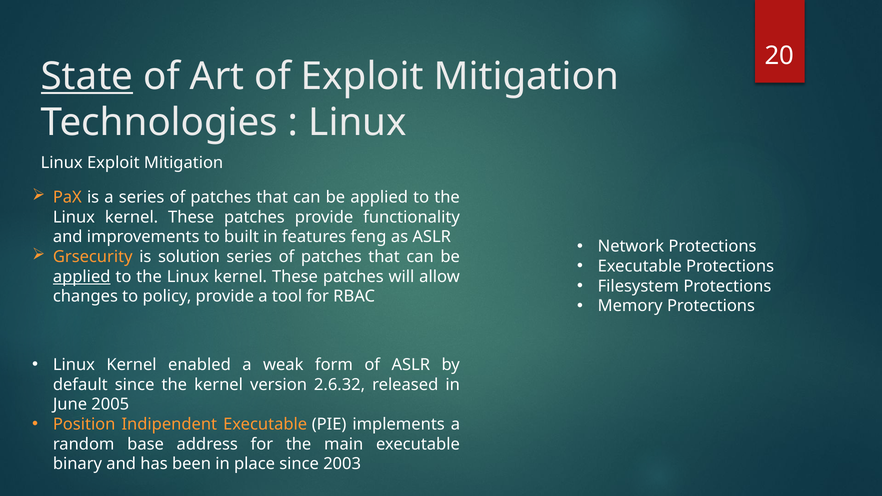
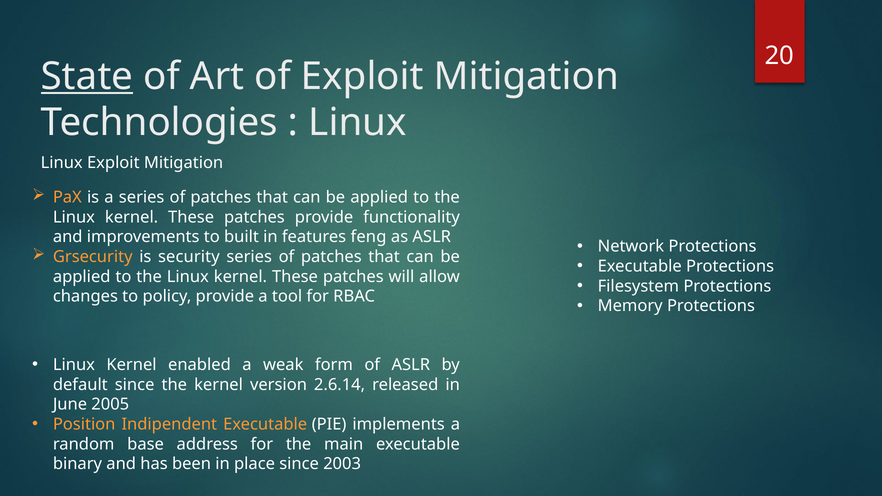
solution: solution -> security (189, 257)
applied underline: present -> none (82, 277)
2.6.32: 2.6.32 -> 2.6.14 (340, 385)
